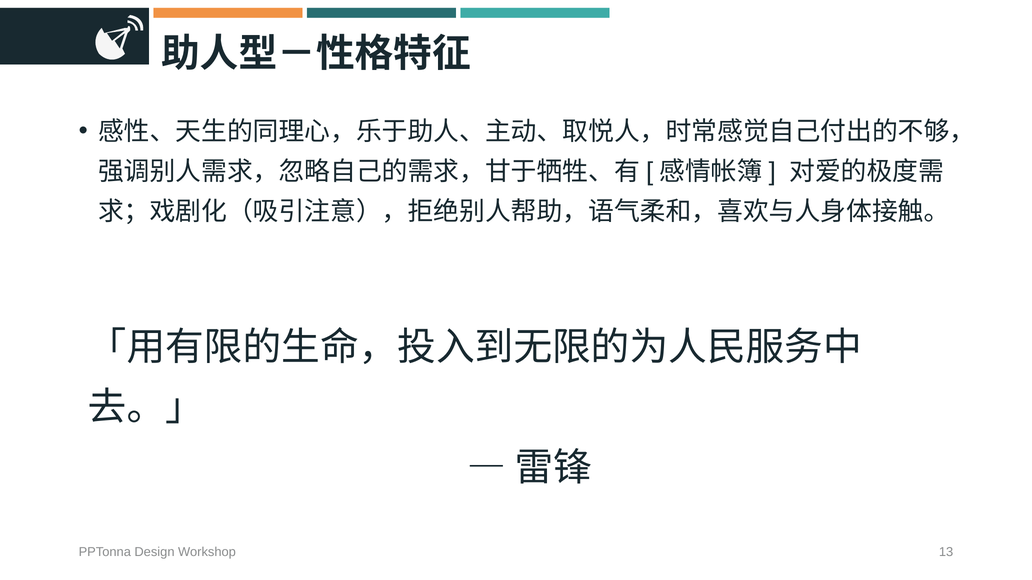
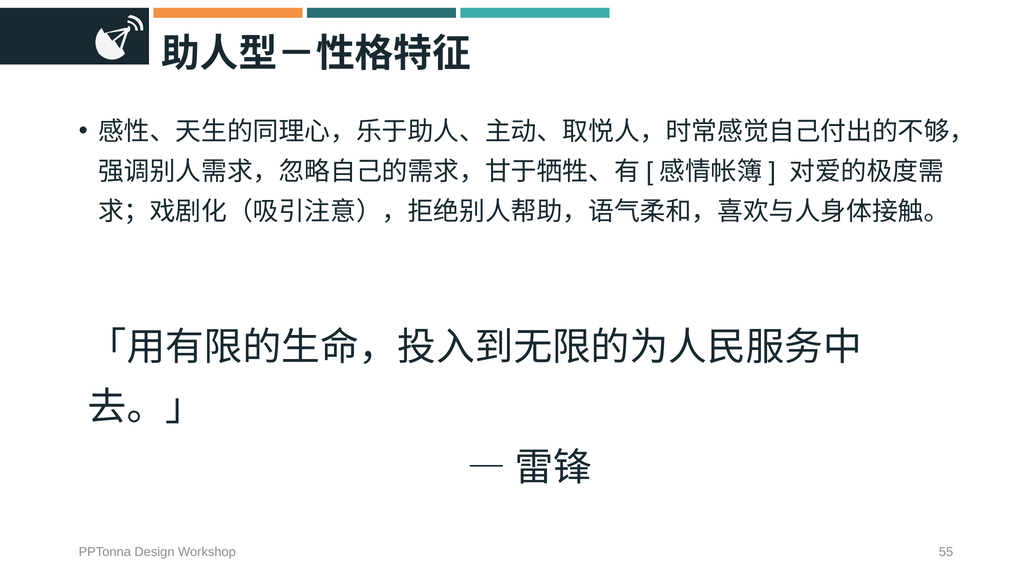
13: 13 -> 55 (946, 552)
